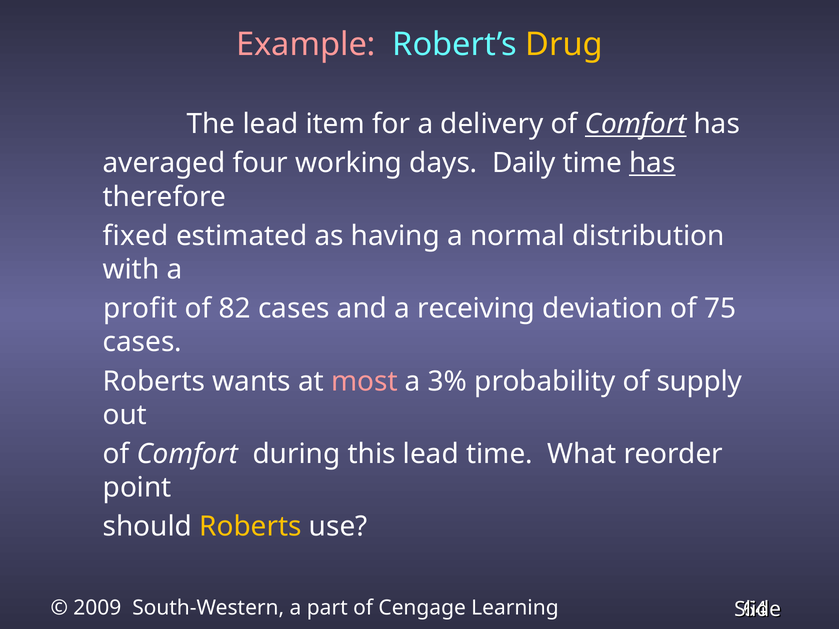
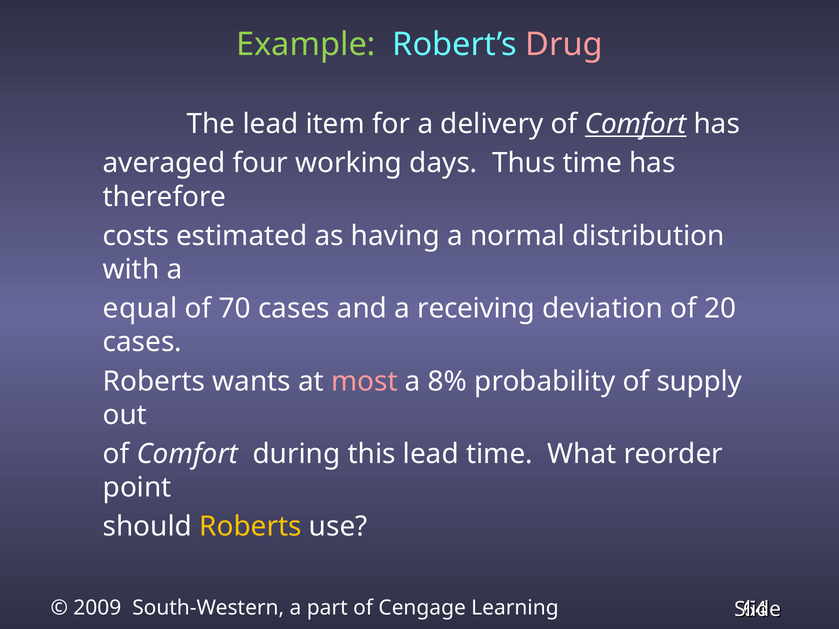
Example colour: pink -> light green (306, 44)
Drug colour: yellow -> pink (564, 44)
Daily: Daily -> Thus (524, 163)
has underline: present -> none (652, 163)
fixed: fixed -> costs (136, 236)
profit: profit -> equal (140, 309)
82: 82 -> 70 (235, 309)
75: 75 -> 20 (720, 309)
3%: 3% -> 8% (448, 381)
